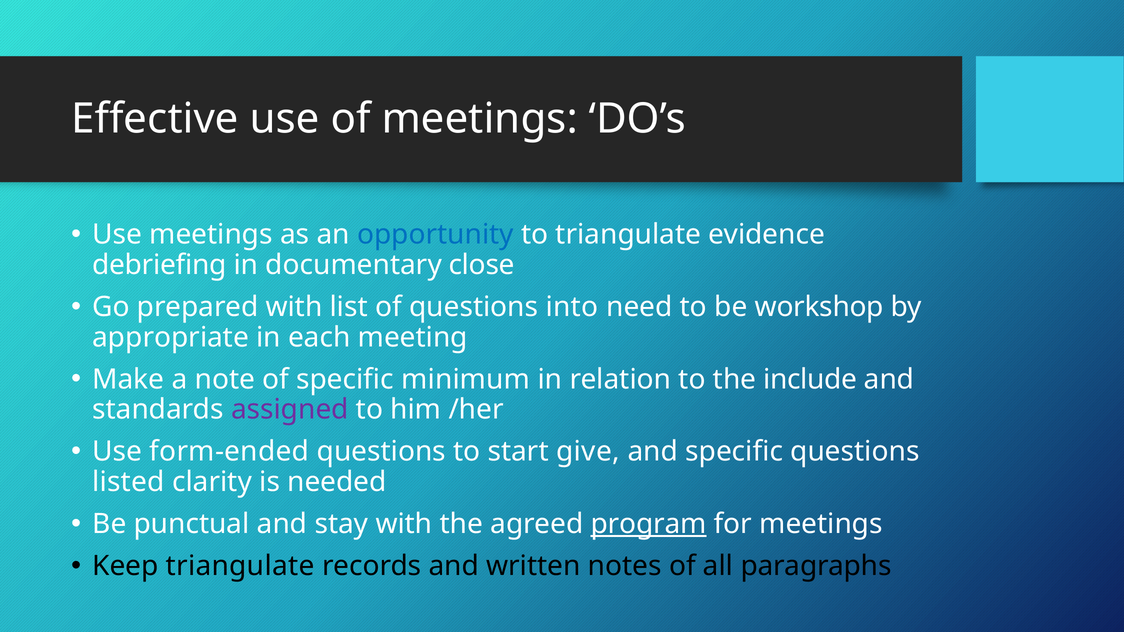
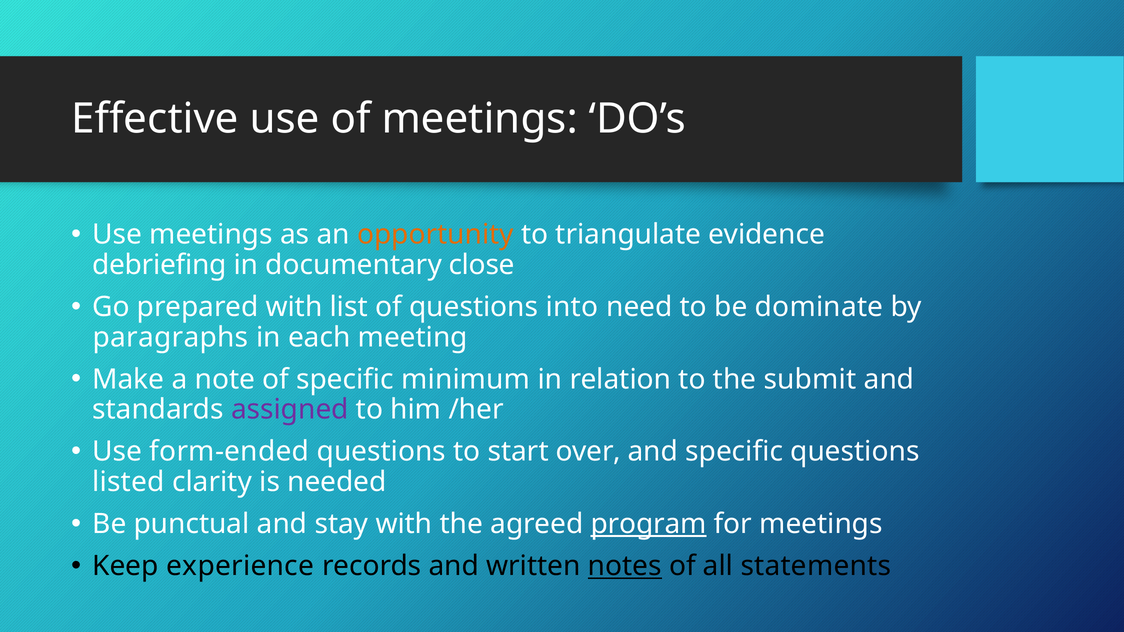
opportunity colour: blue -> orange (435, 235)
workshop: workshop -> dominate (819, 307)
appropriate: appropriate -> paragraphs (170, 337)
include: include -> submit (810, 379)
give: give -> over (588, 452)
Keep triangulate: triangulate -> experience (240, 566)
notes underline: none -> present (625, 566)
paragraphs: paragraphs -> statements (816, 566)
